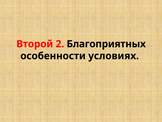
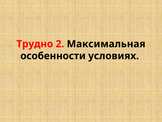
Второй: Второй -> Трудно (35, 44)
Благоприятных: Благоприятных -> Максимальная (106, 44)
